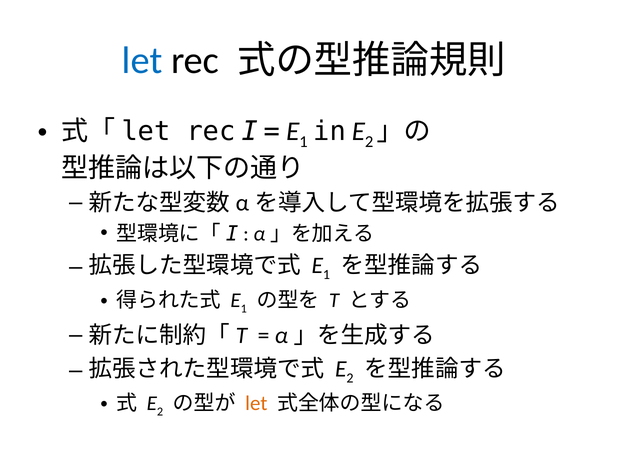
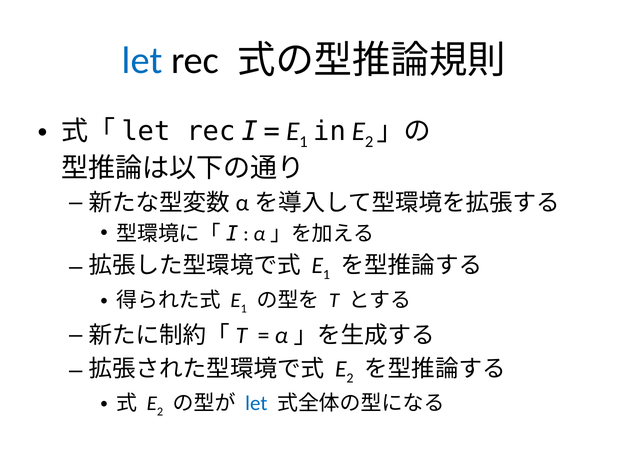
let colour: orange -> blue (256, 404)
